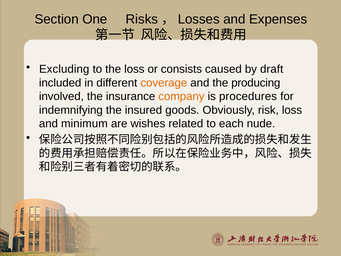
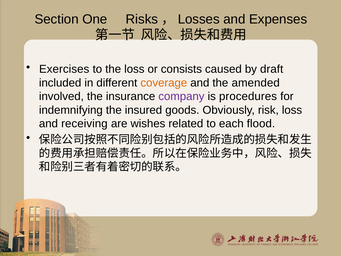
Excluding: Excluding -> Exercises (64, 69)
producing: producing -> amended (256, 83)
company colour: orange -> purple (181, 96)
minimum: minimum -> receiving (84, 124)
nude: nude -> flood (261, 124)
